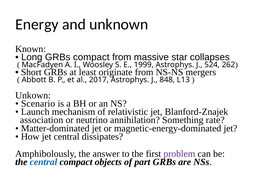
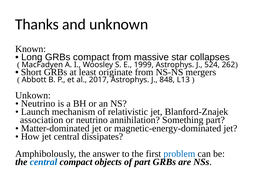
Energy: Energy -> Thanks (37, 24)
Scenario: Scenario -> Neutrino (38, 104)
Something rate: rate -> part (215, 120)
problem colour: purple -> blue (179, 154)
